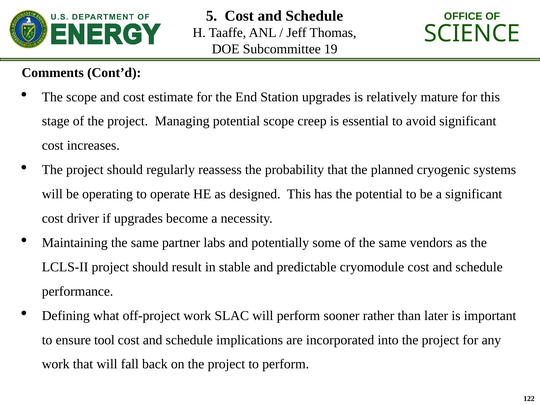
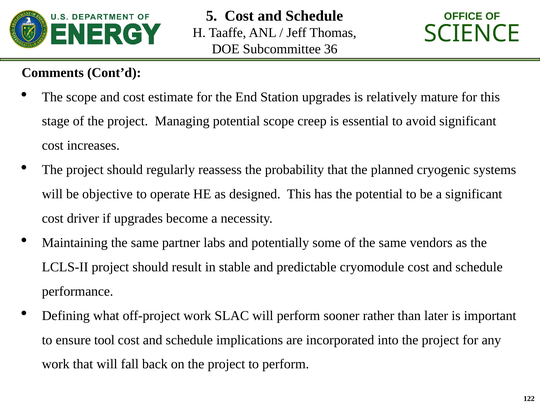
19: 19 -> 36 (331, 49)
operating: operating -> objective (107, 194)
